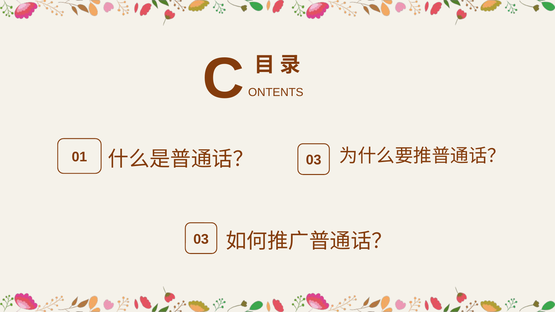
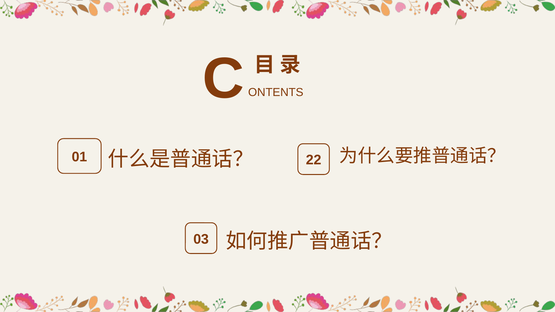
01 03: 03 -> 22 (314, 160)
